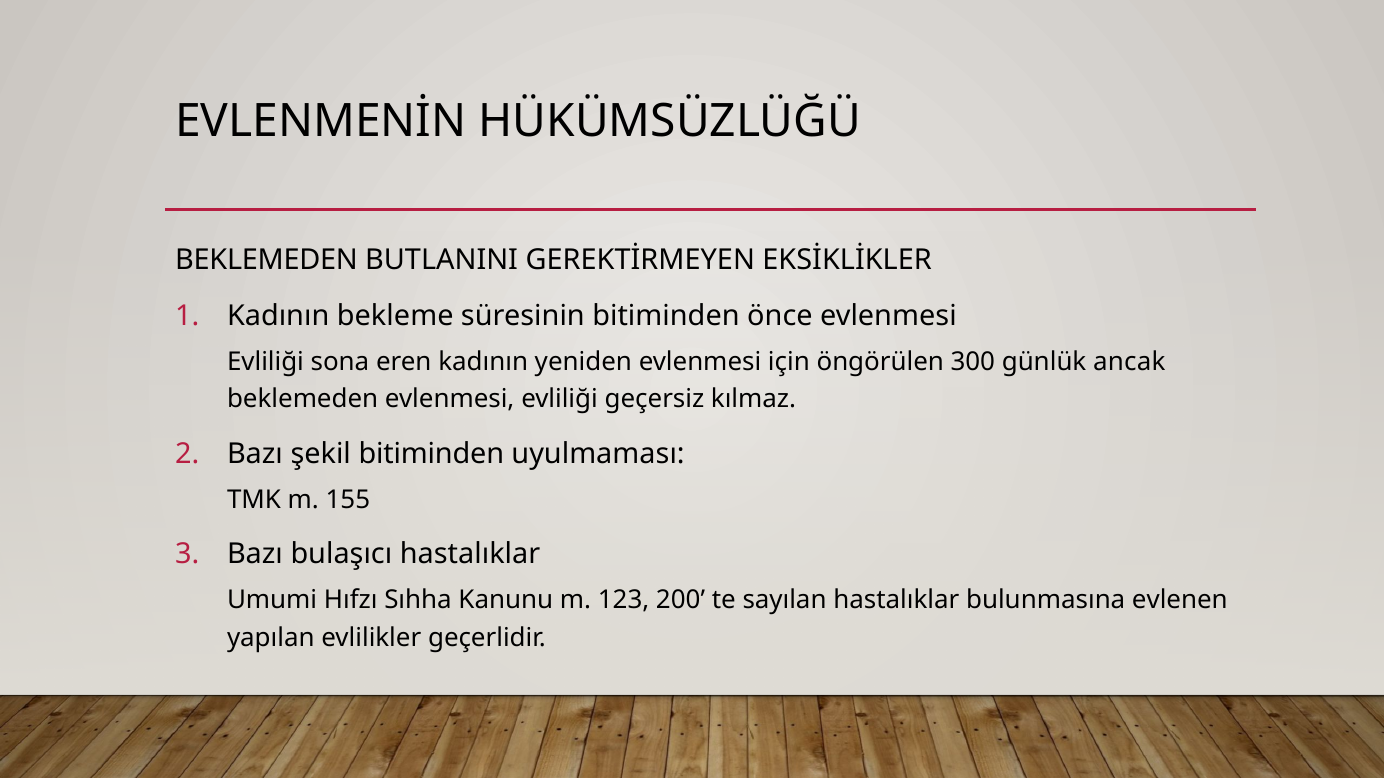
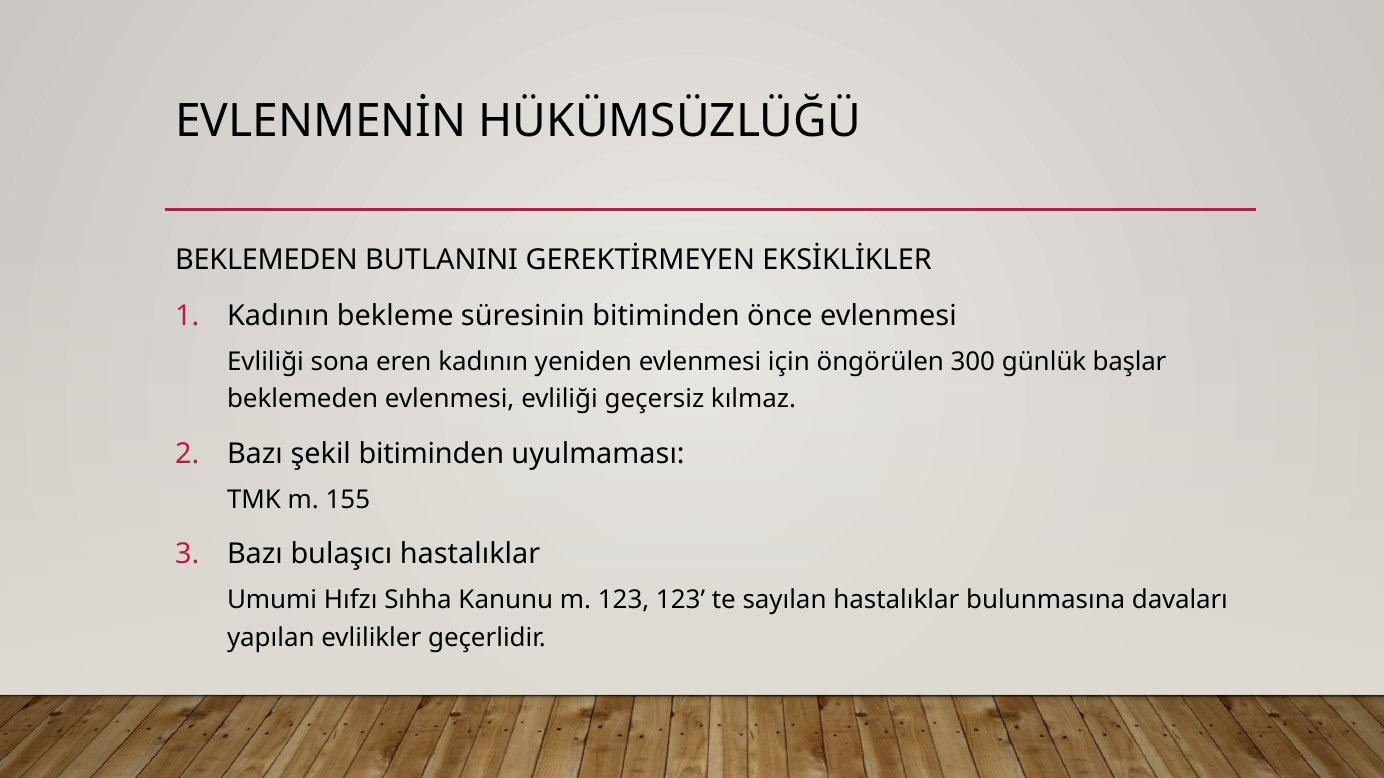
ancak: ancak -> başlar (1130, 362)
123 200: 200 -> 123 (681, 601)
evlenen: evlenen -> davaları (1180, 601)
